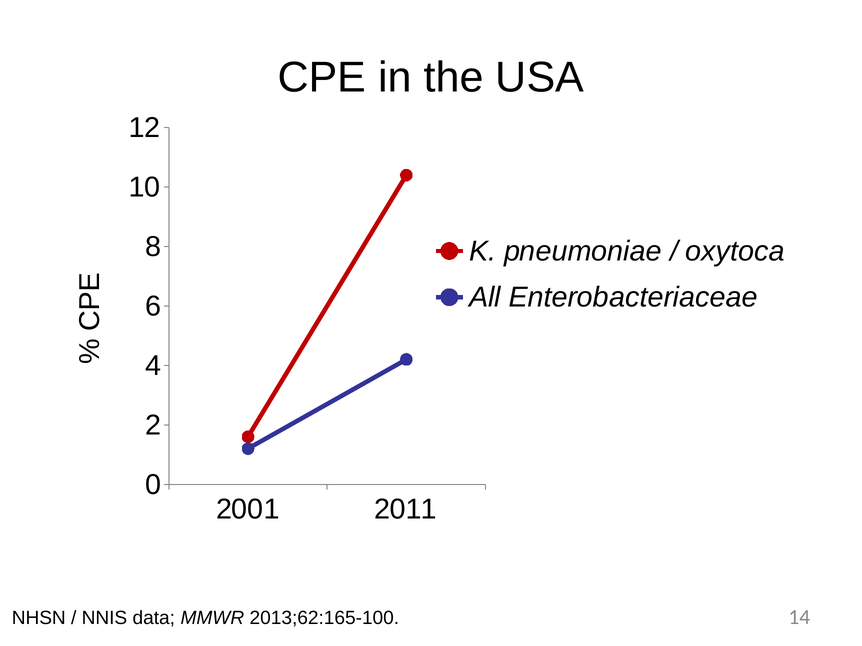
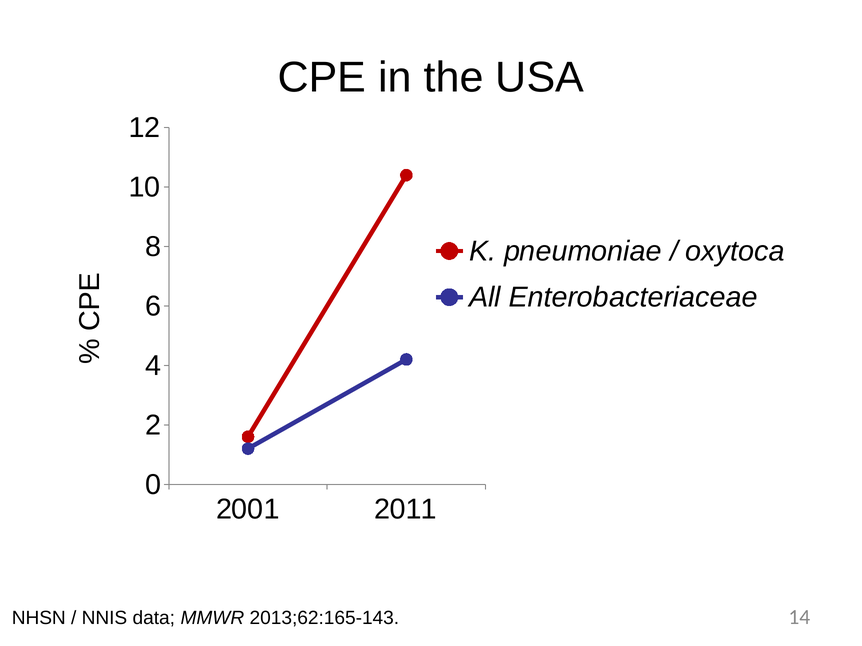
2013;62:165-100: 2013;62:165-100 -> 2013;62:165-143 (324, 618)
